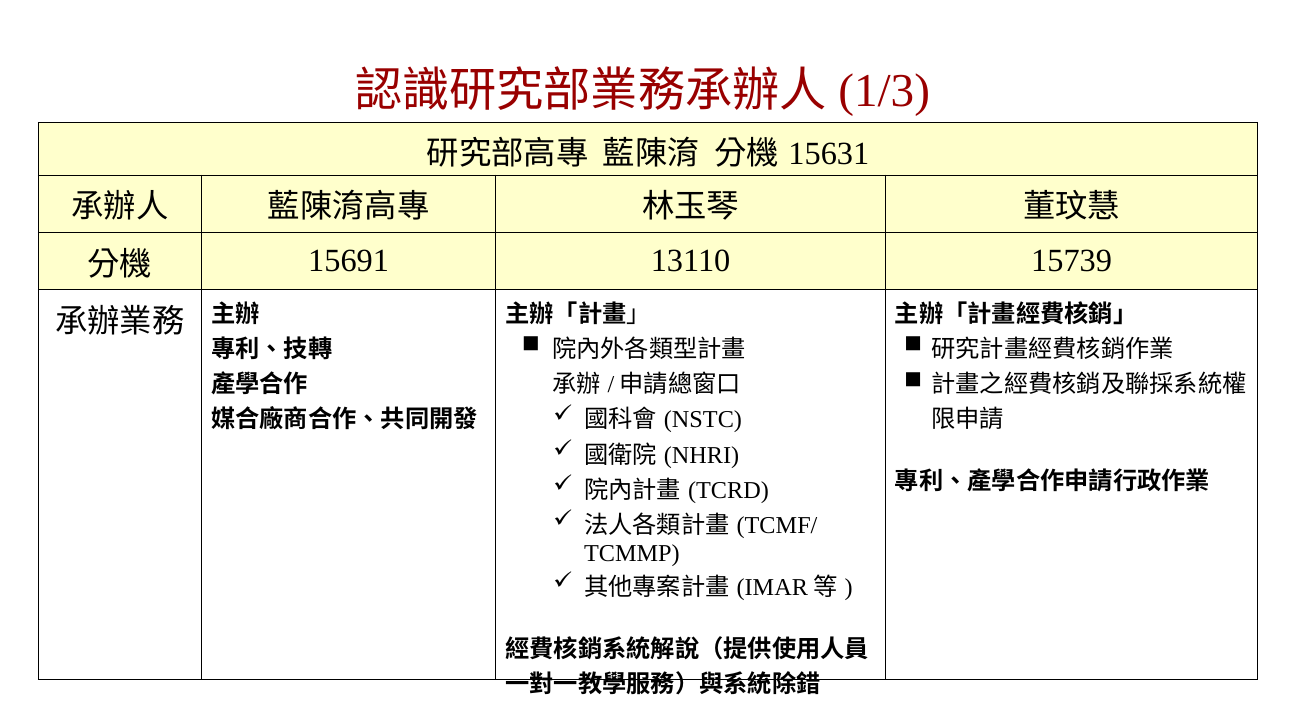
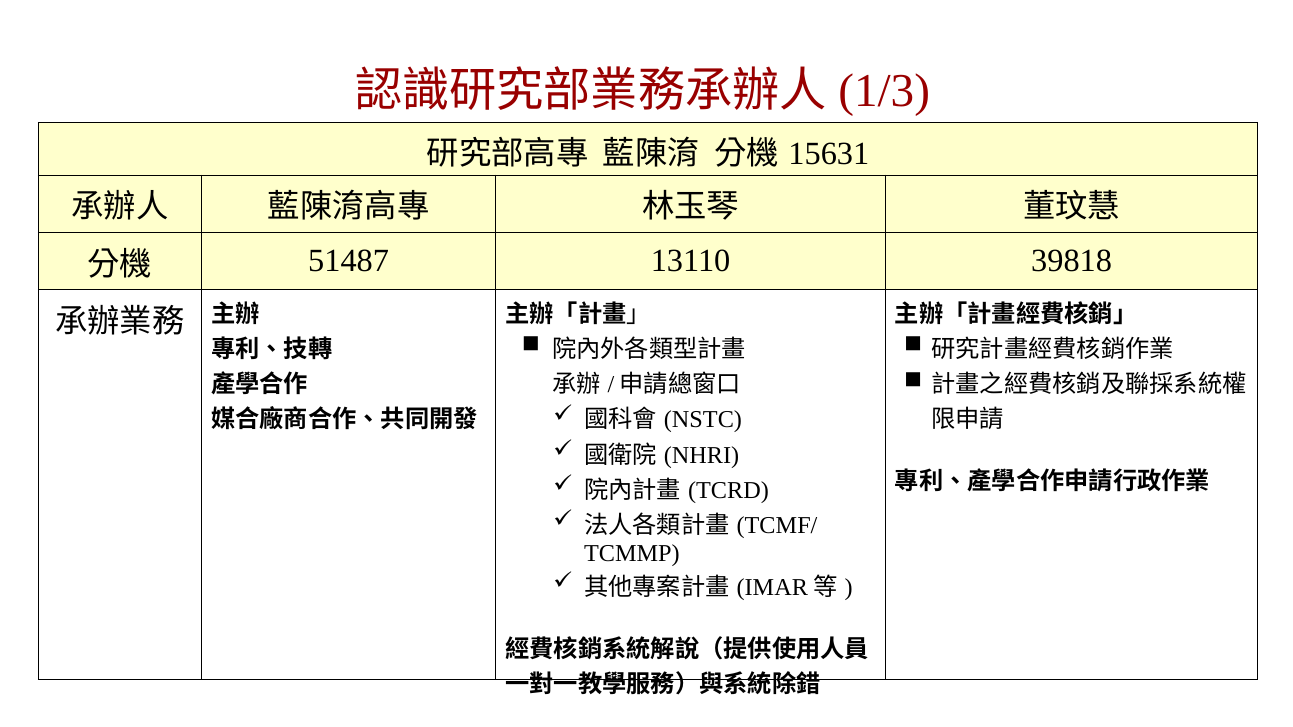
15691: 15691 -> 51487 (349, 261)
15739: 15739 -> 39818 (1072, 261)
